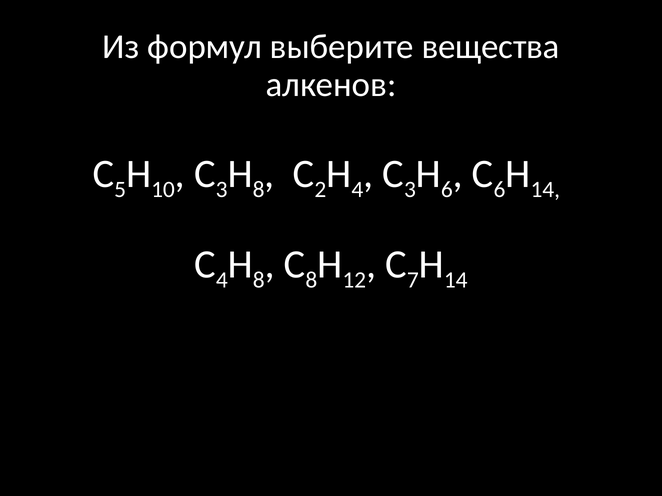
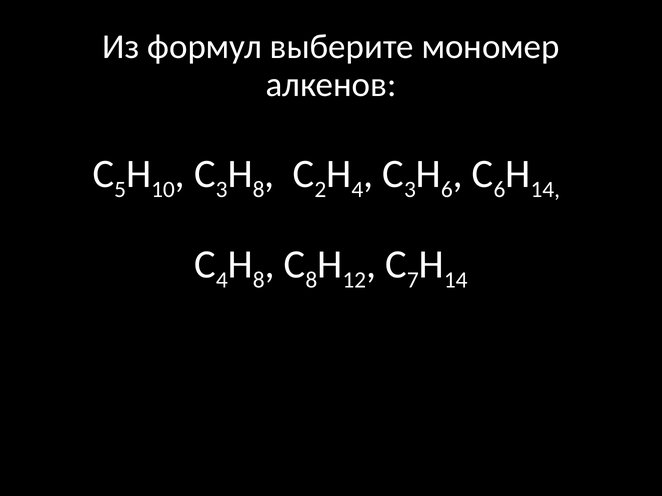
вещества: вещества -> мономер (491, 47)
